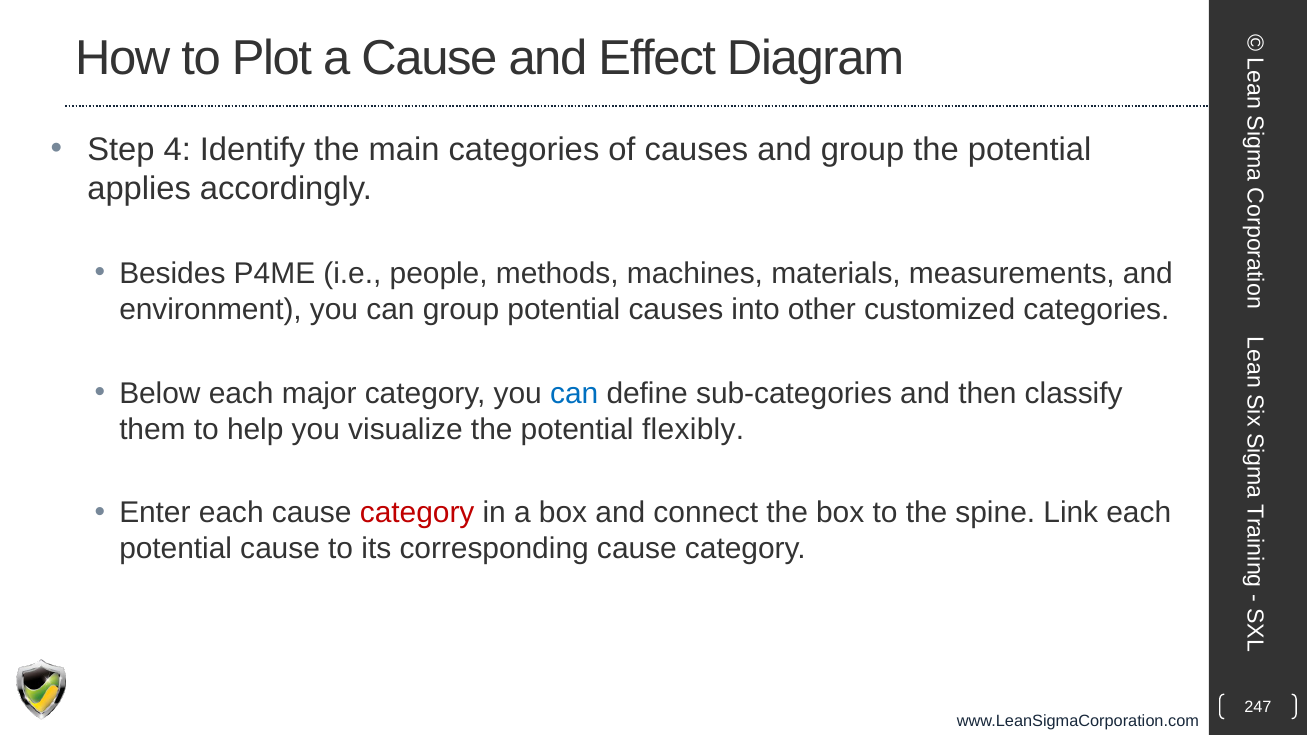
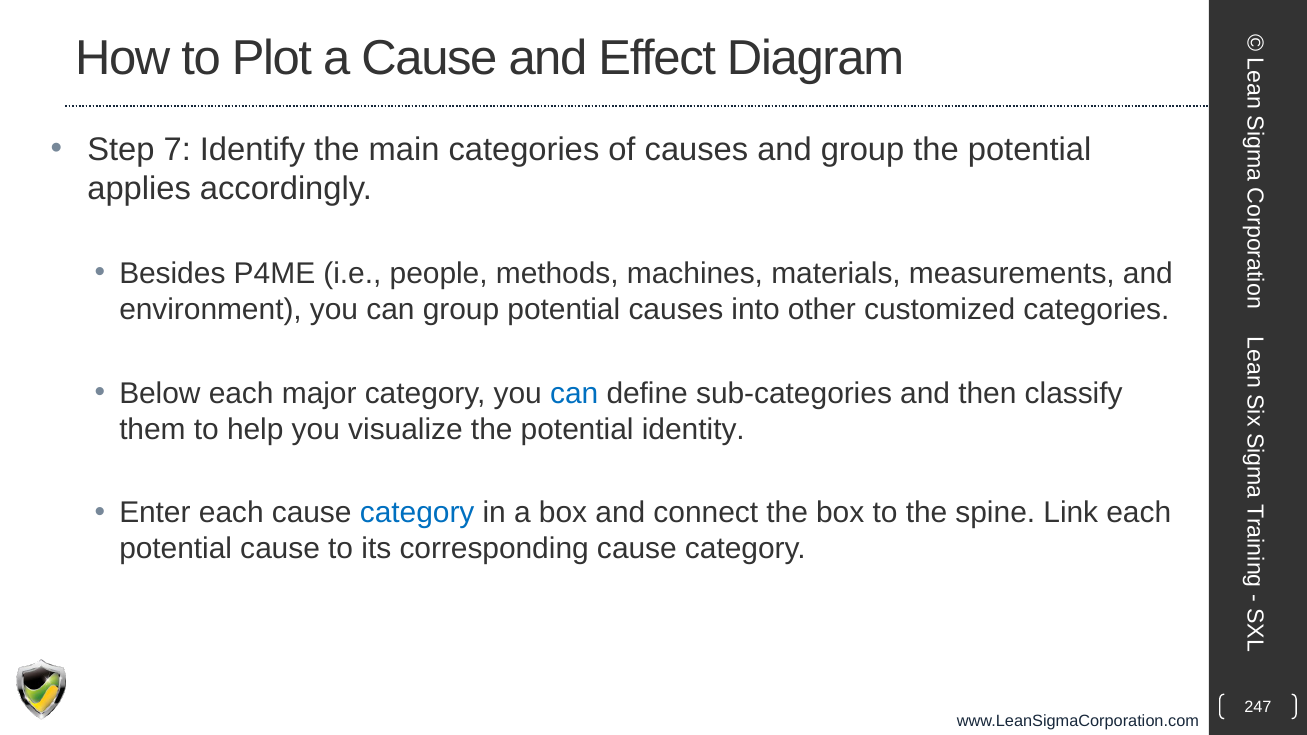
4: 4 -> 7 (177, 149)
flexibly: flexibly -> identity (693, 429)
category colour: red -> blue (417, 513)
